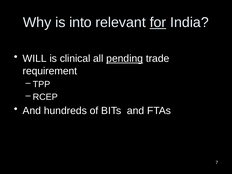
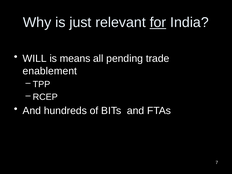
into: into -> just (80, 22)
clinical: clinical -> means (75, 59)
pending underline: present -> none (125, 59)
requirement: requirement -> enablement (50, 71)
